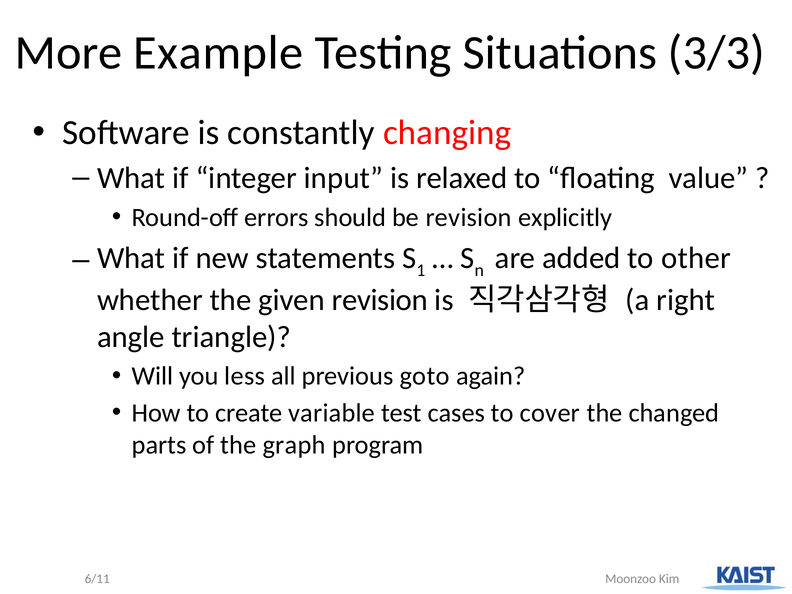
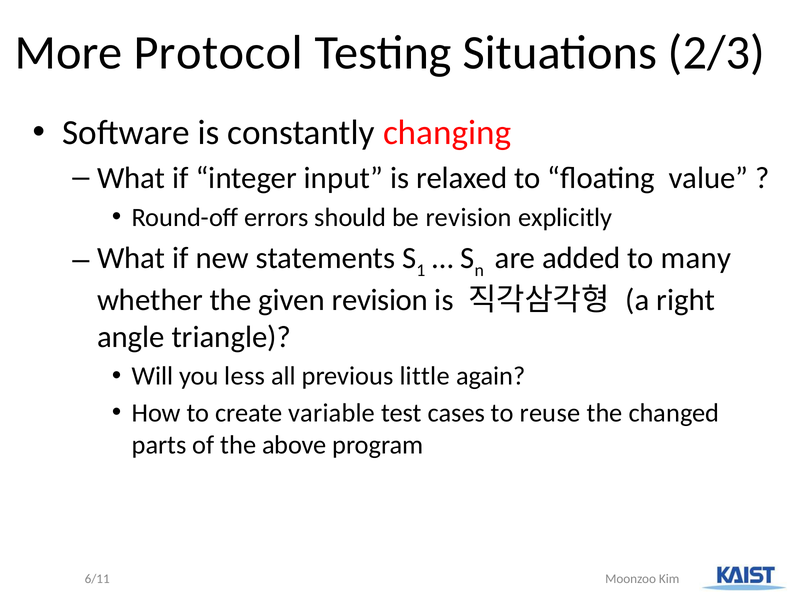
Example: Example -> Protocol (218, 53)
3/3: 3/3 -> 2/3 (716, 53)
other: other -> many (696, 258)
goto: goto -> little (425, 376)
cover: cover -> reuse (550, 413)
graph: graph -> above (294, 445)
